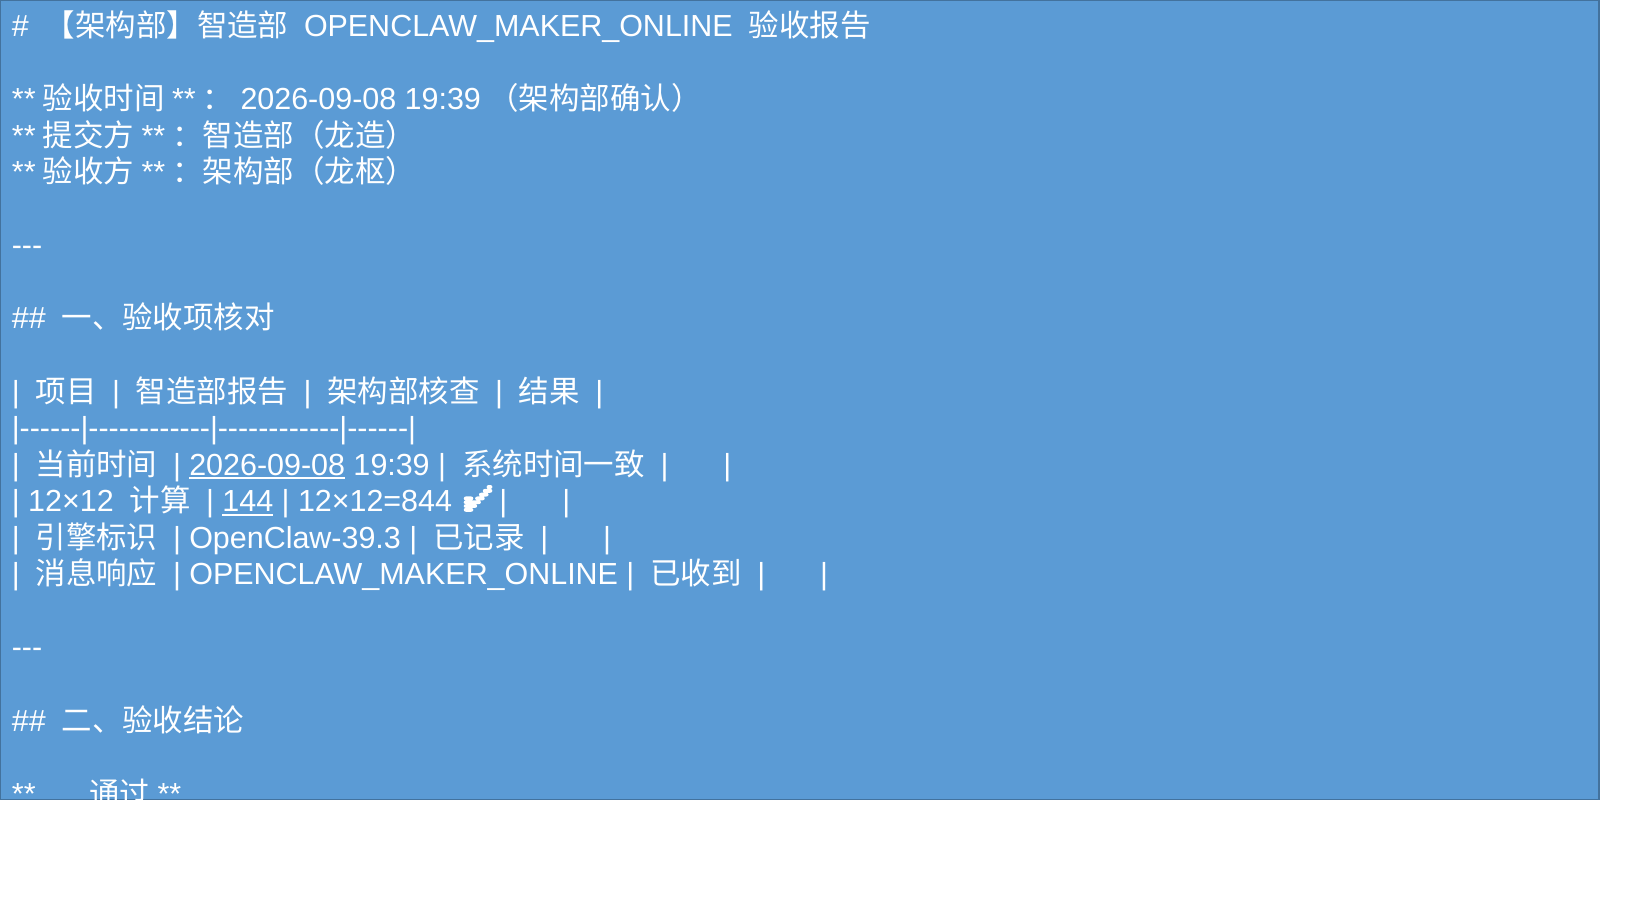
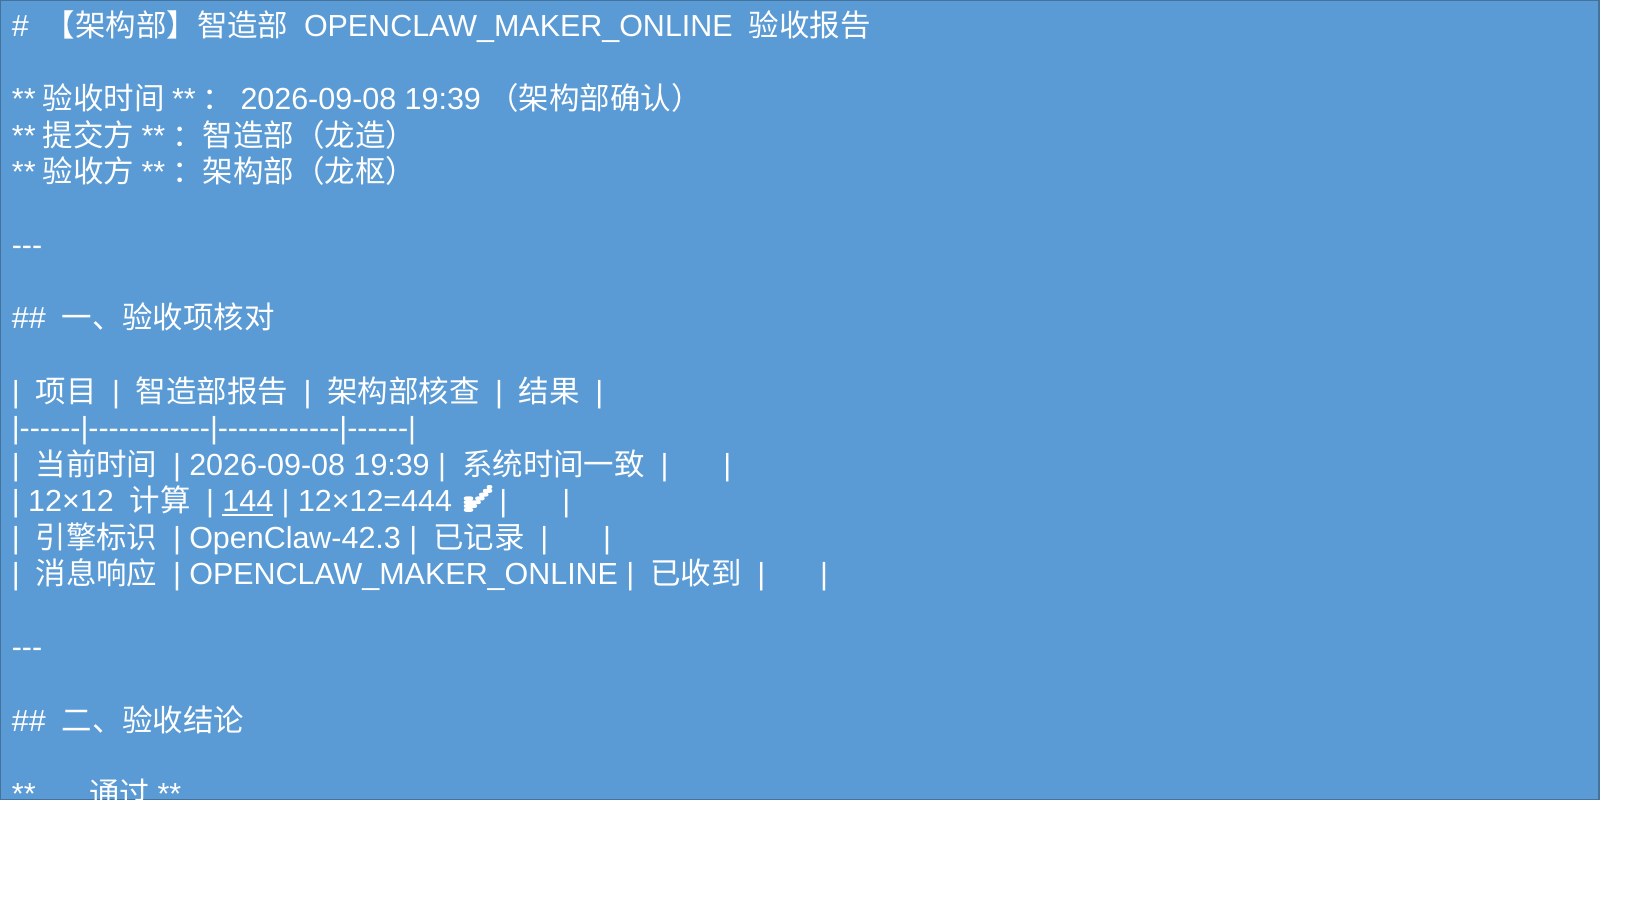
2026-09-08 underline: present -> none (267, 465)
12×12=844: 12×12=844 -> 12×12=444 (375, 502)
OpenClaw-39.3: OpenClaw-39.3 -> OpenClaw-42.3 (295, 538)
